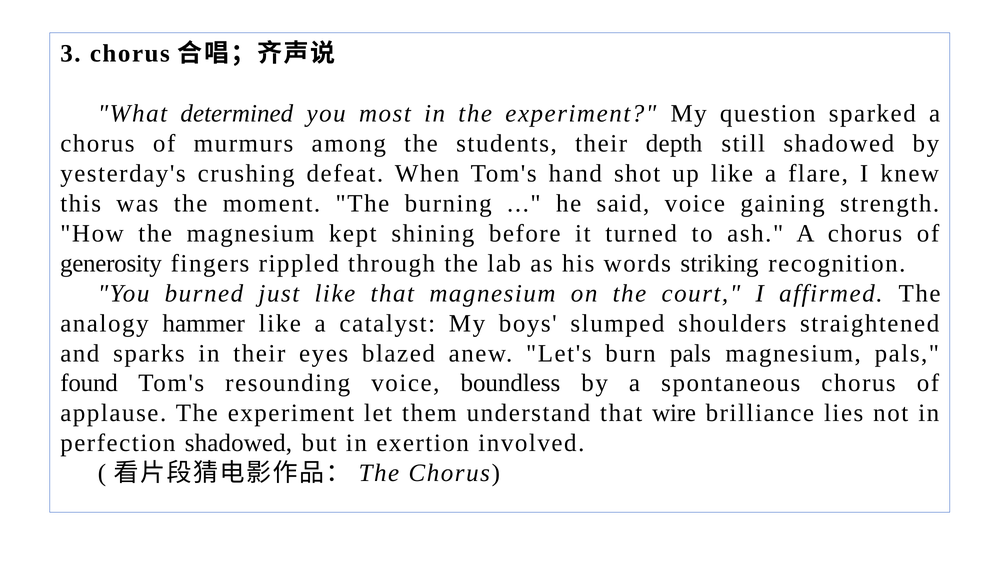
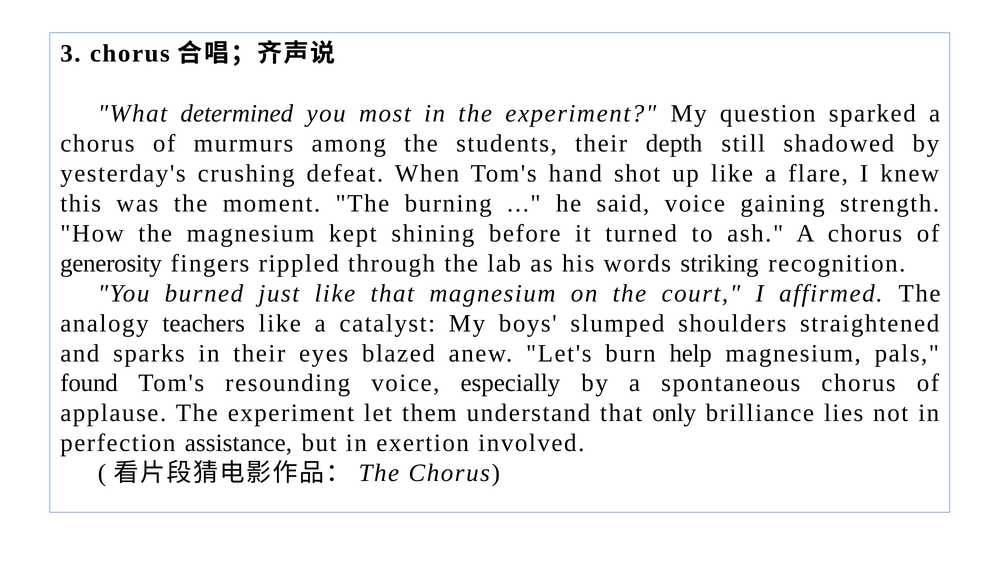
hammer: hammer -> teachers (204, 324)
burn pals: pals -> help (691, 354)
boundless: boundless -> especially (510, 384)
wire: wire -> only (674, 414)
perfection shadowed: shadowed -> assistance (238, 444)
